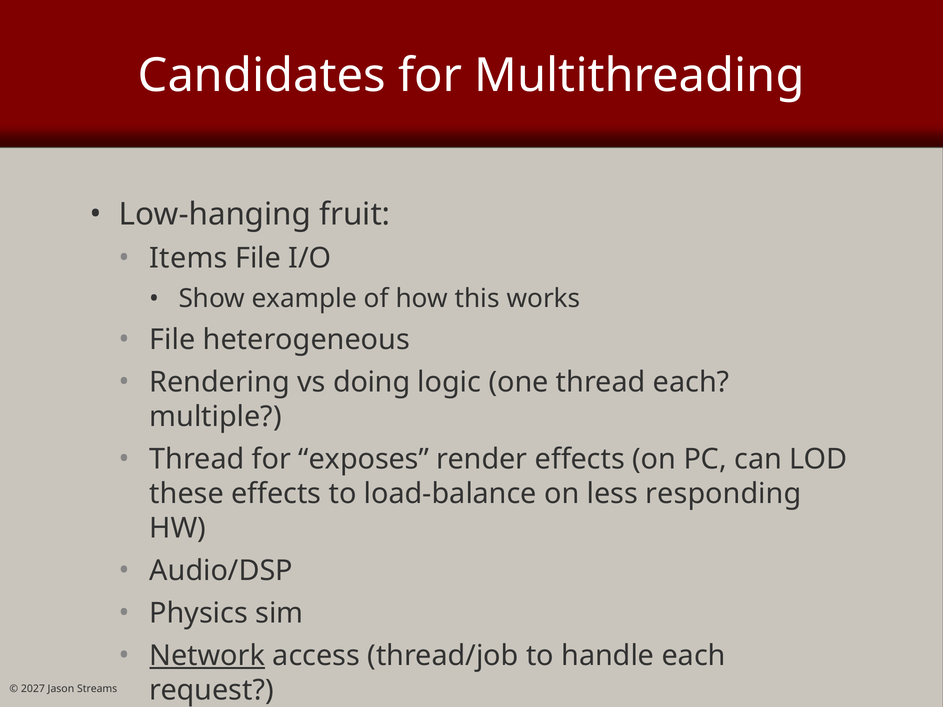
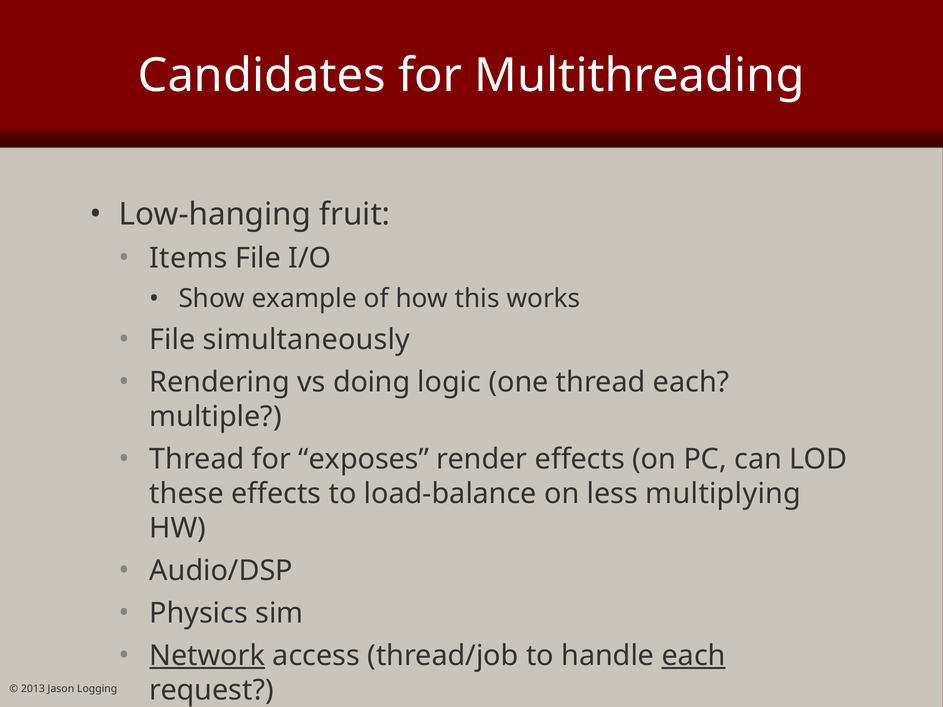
heterogeneous: heterogeneous -> simultaneously (306, 340)
responding: responding -> multiplying (723, 494)
each underline: none -> present (694, 656)
2027: 2027 -> 2013 (33, 689)
Streams: Streams -> Logging (97, 689)
